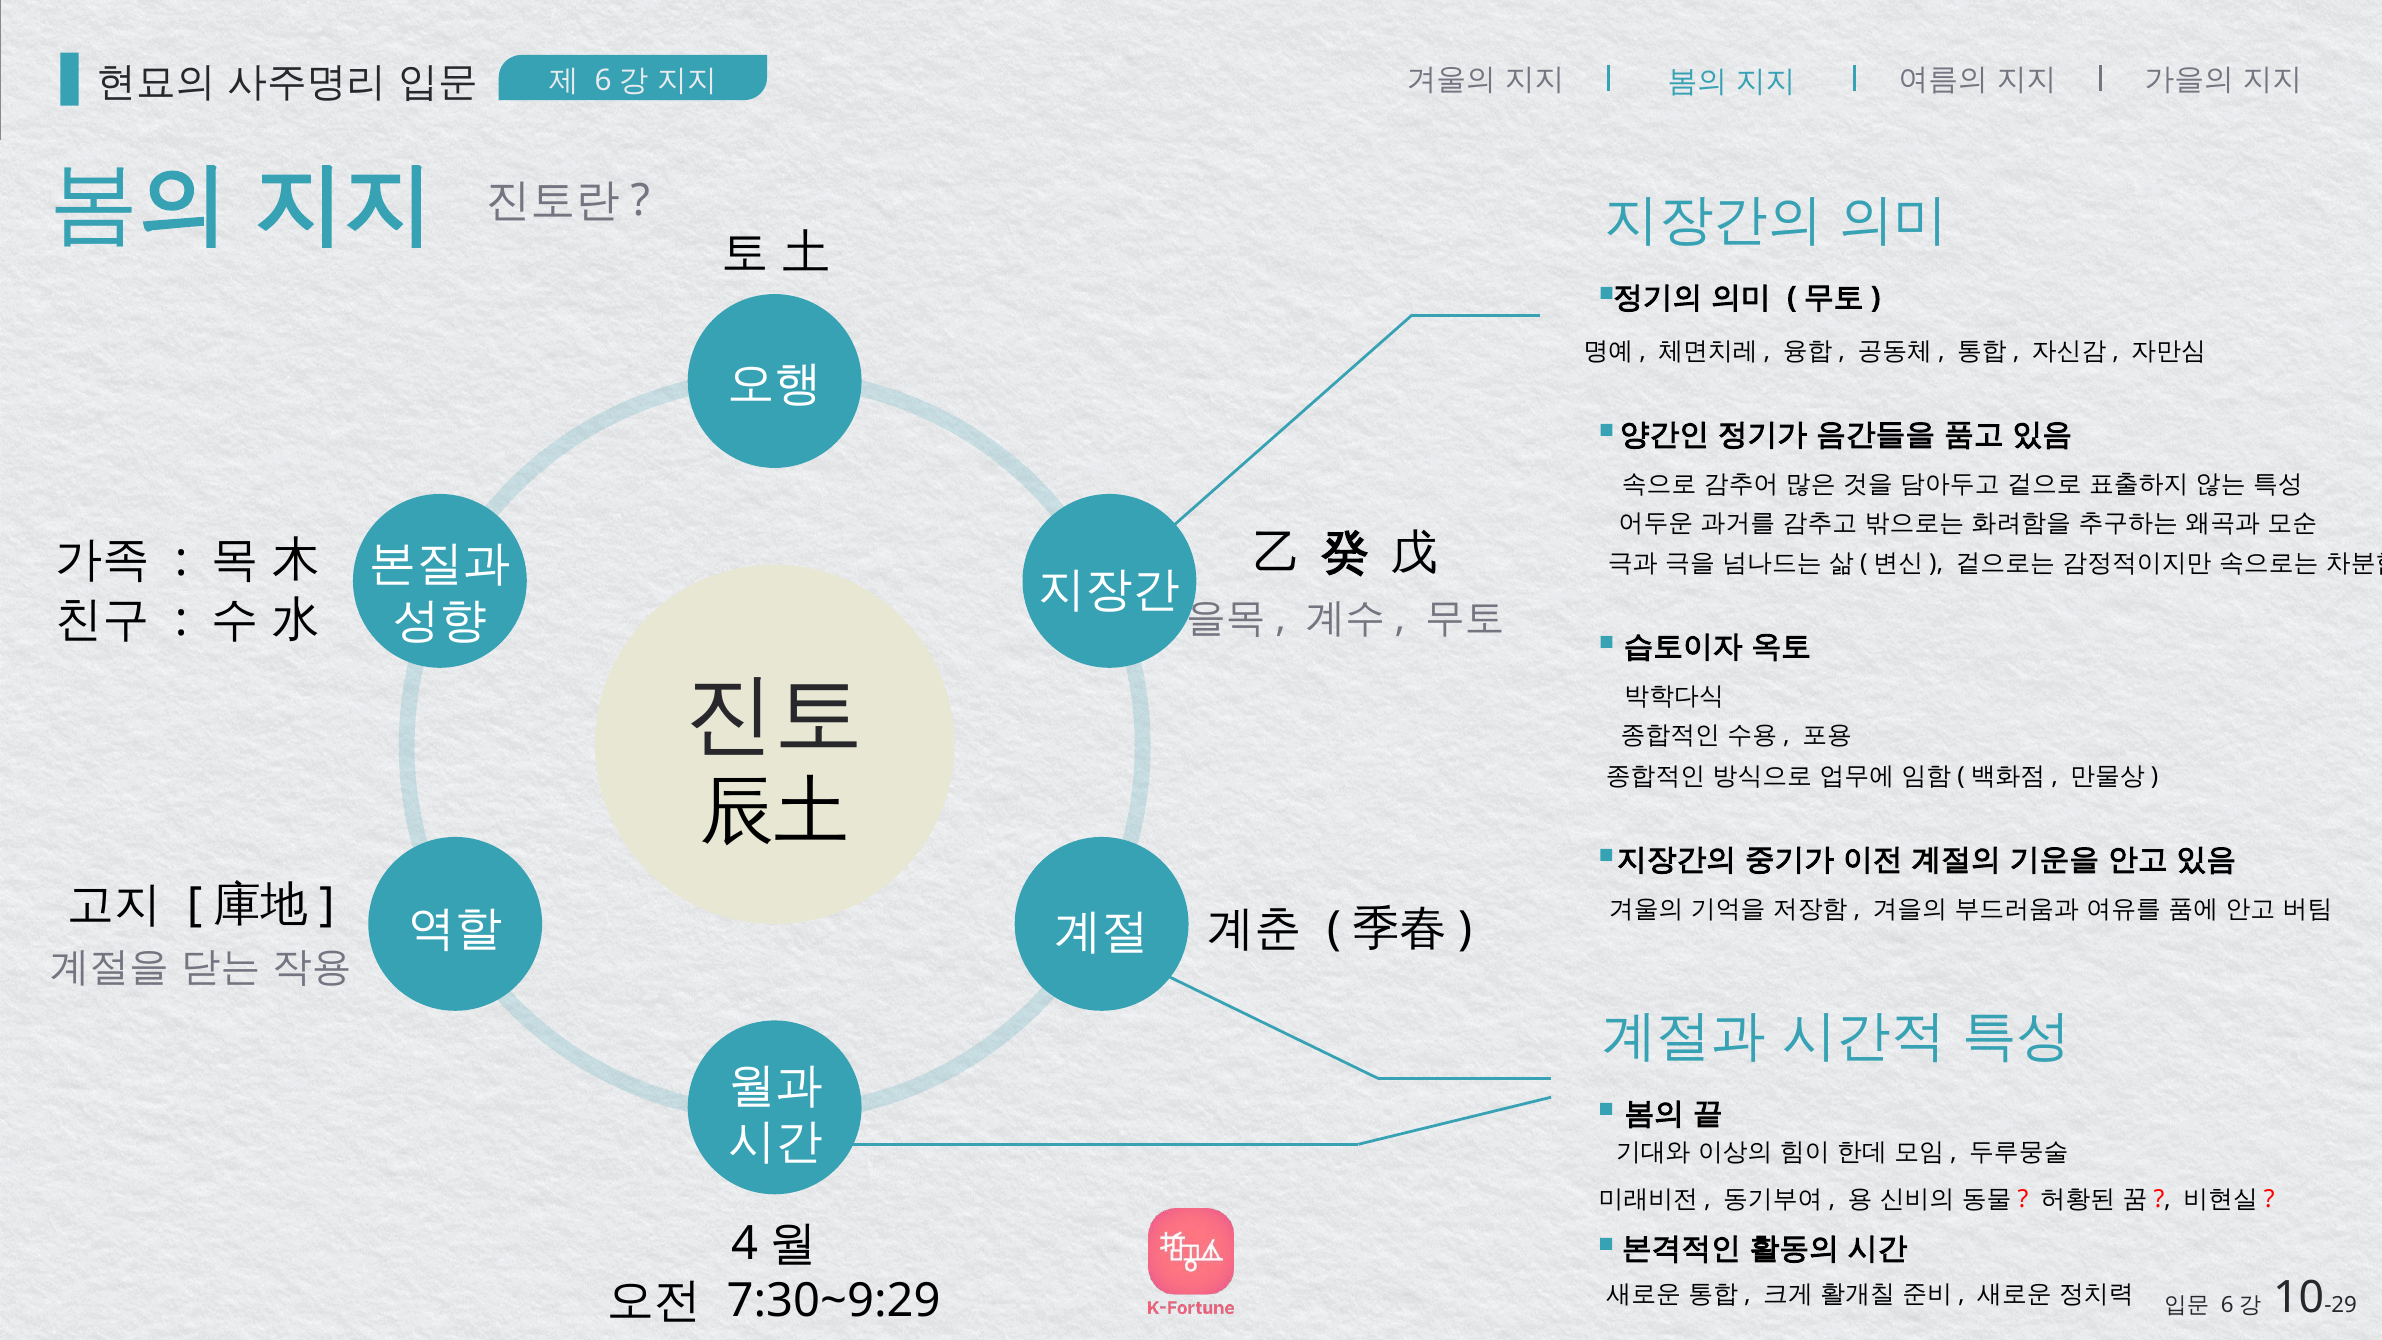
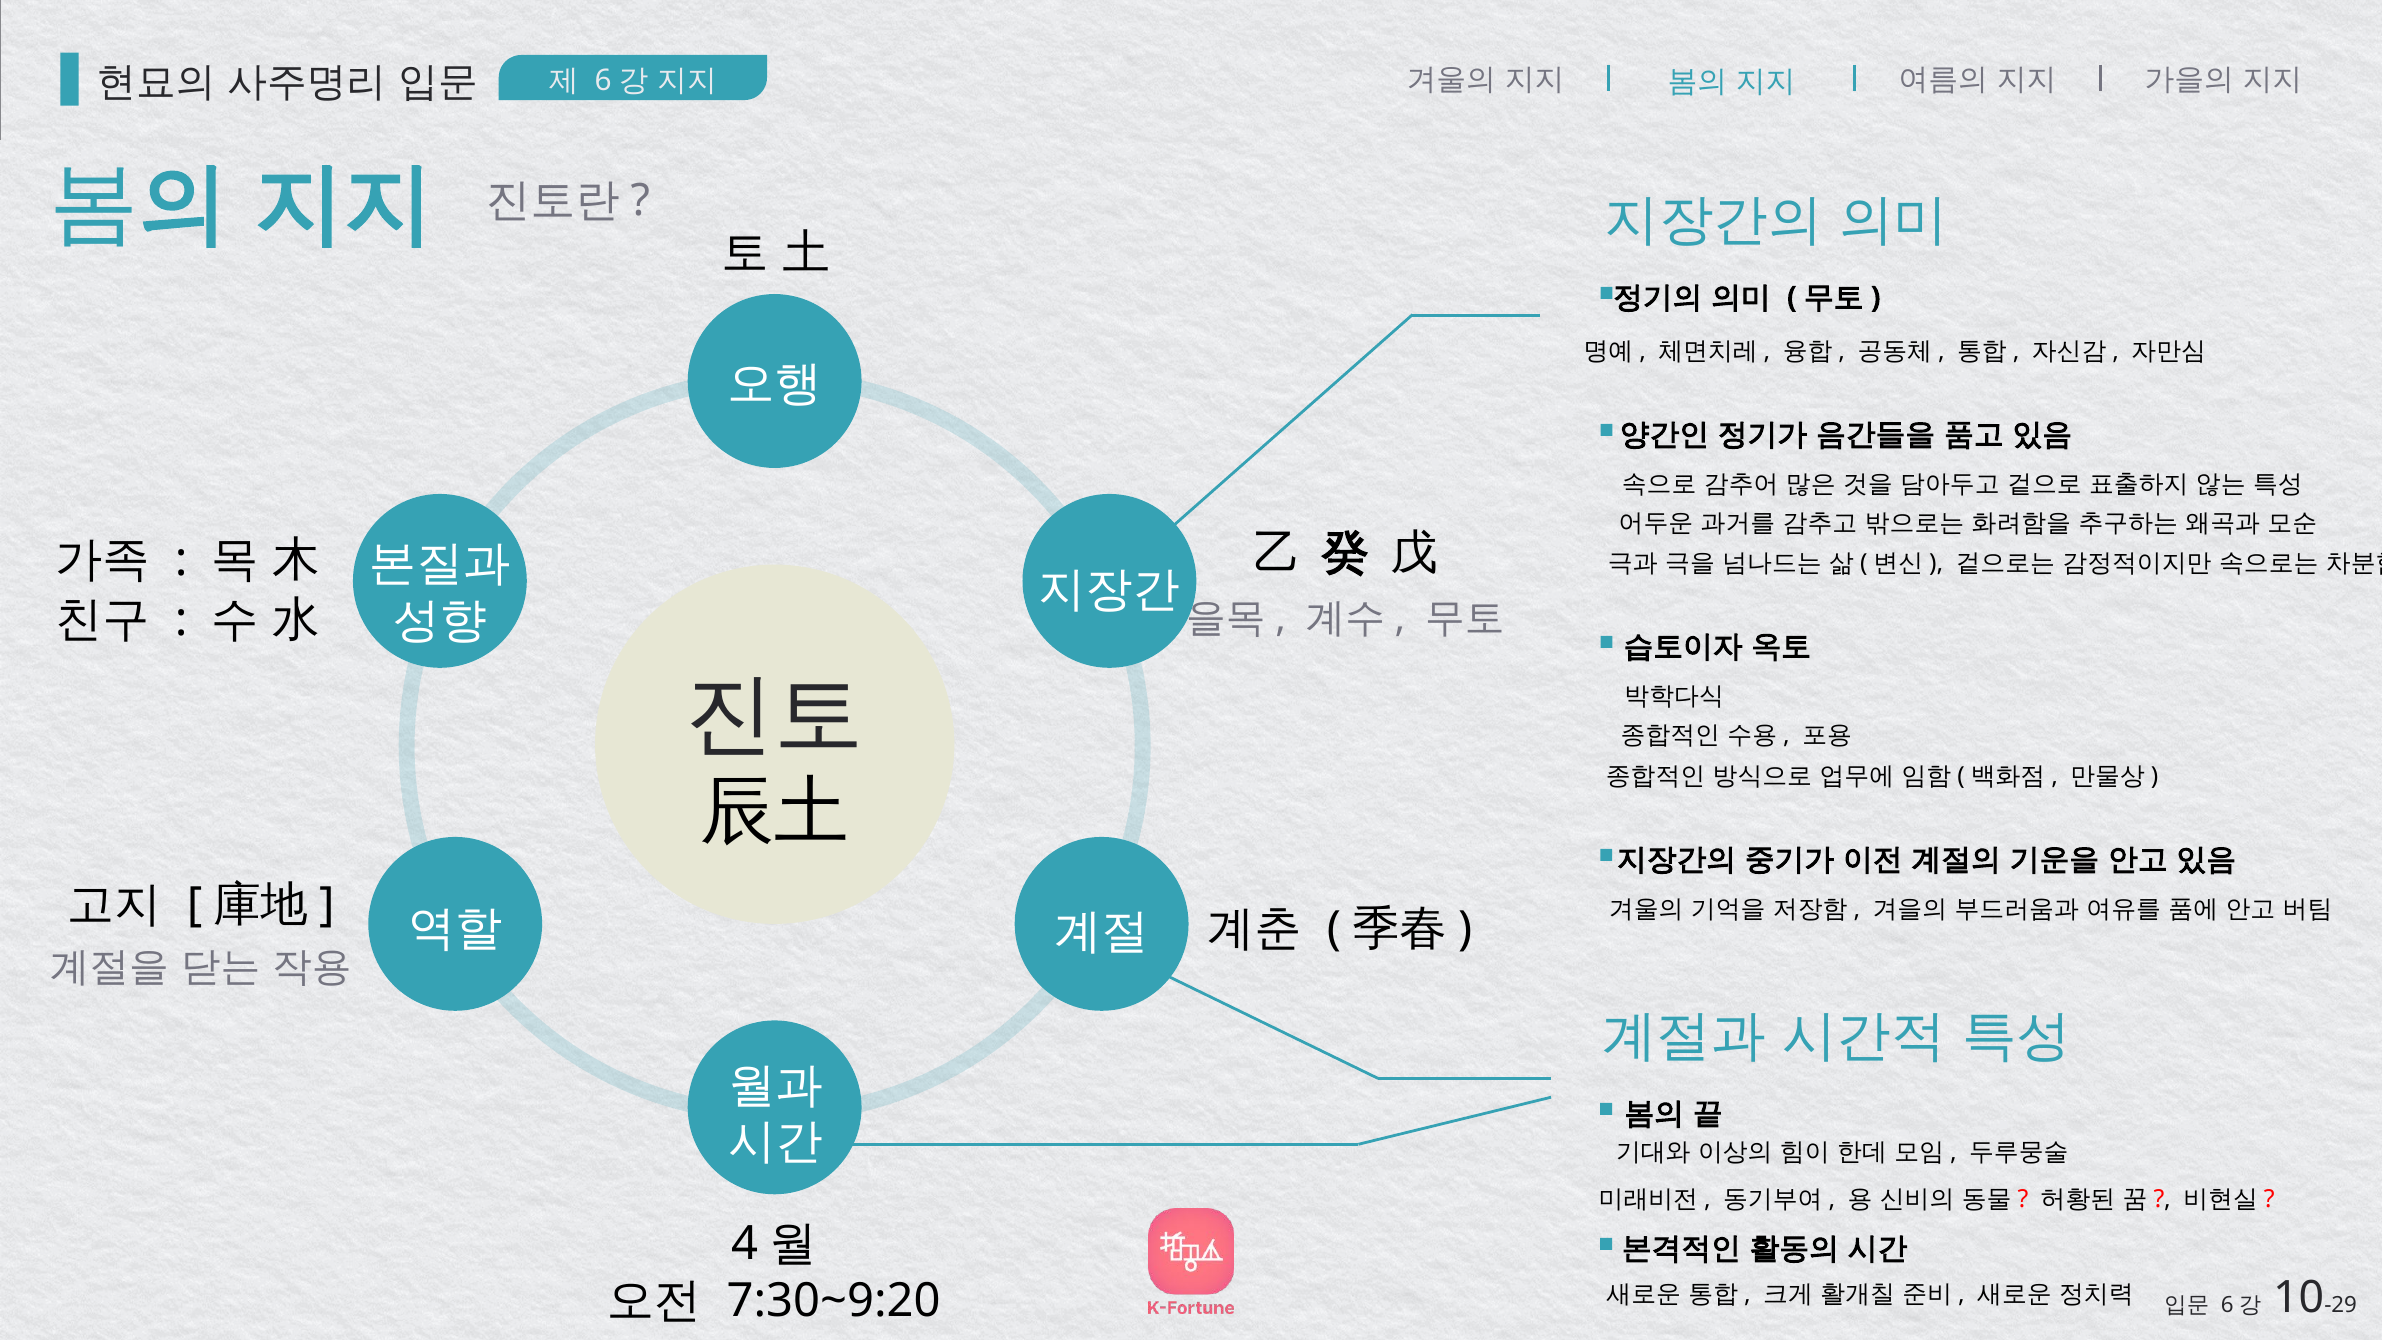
7:30~9:29: 7:30~9:29 -> 7:30~9:20 (834, 1301)
